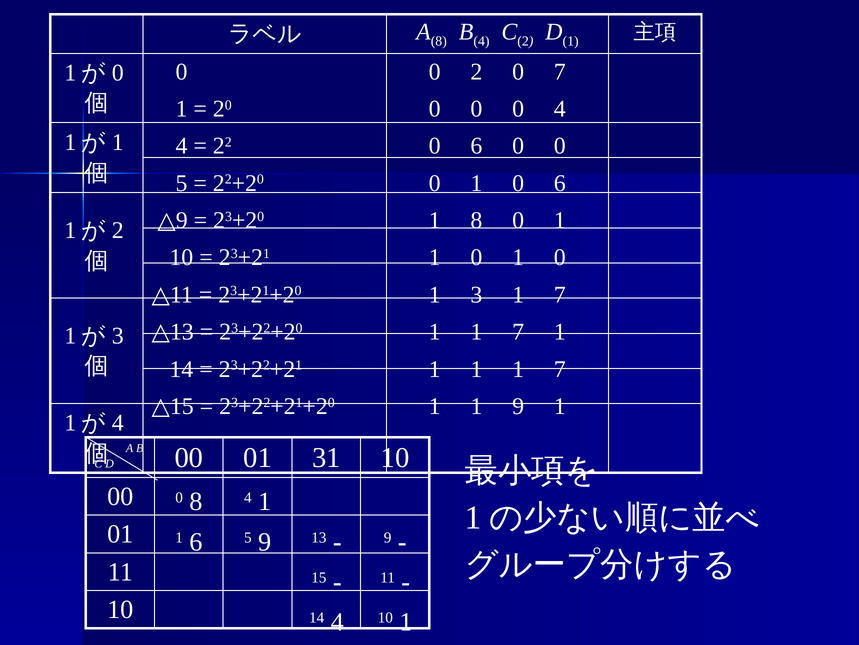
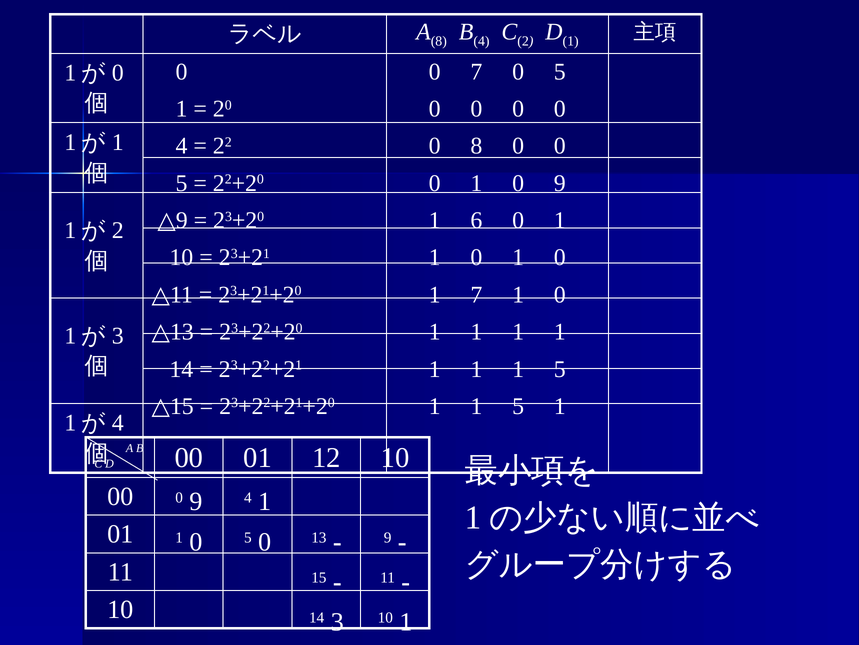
0 2: 2 -> 7 (476, 72)
0 7: 7 -> 5 (560, 72)
0 0 0 4: 4 -> 0 (560, 109)
6: 6 -> 8 (476, 146)
1 0 6: 6 -> 9 (560, 183)
1 8: 8 -> 6 (476, 220)
1 3: 3 -> 7 (476, 294)
7: 7 -> 0 (560, 294)
7: 7 -> 1 (518, 332)
1 1 1 7: 7 -> 5 (560, 369)
9: 9 -> 5 (518, 406)
31: 31 -> 12 (327, 457)
8: 8 -> 9 (196, 501)
6: 6 -> 0 (196, 541)
9: 9 -> 0 (265, 541)
14 4: 4 -> 3 (337, 621)
